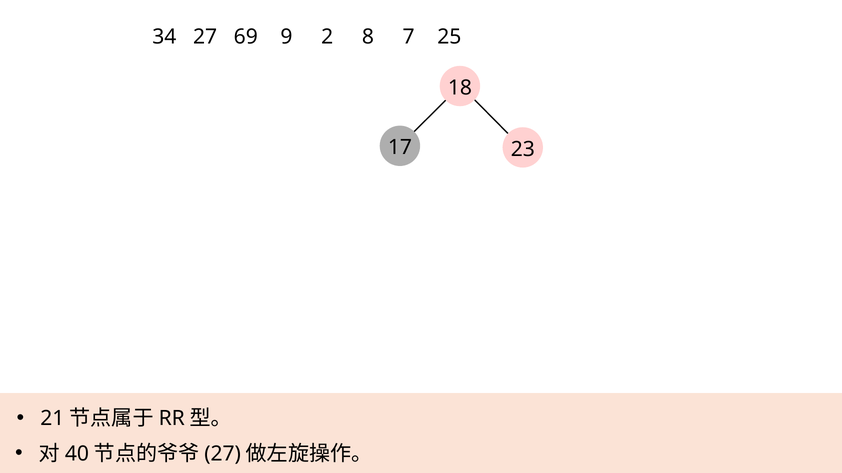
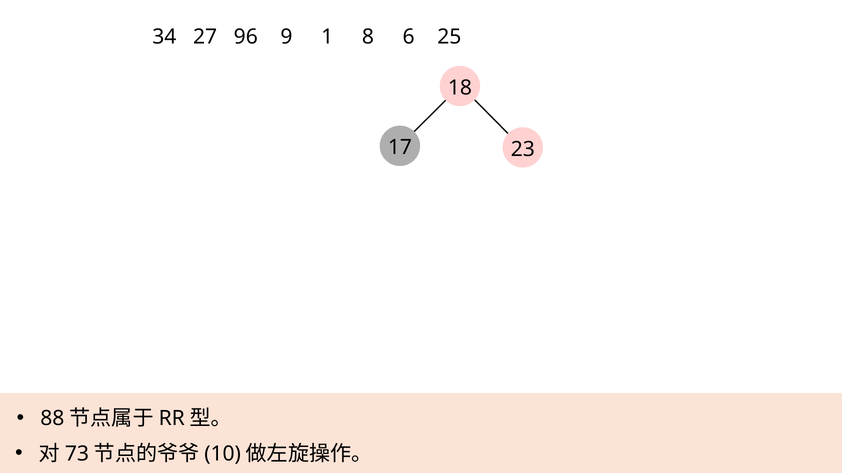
69: 69 -> 96 (246, 37)
2: 2 -> 1 (327, 37)
7: 7 -> 6 (409, 37)
21: 21 -> 88 (52, 419)
40: 40 -> 73 (77, 454)
27: 27 -> 10 (223, 454)
